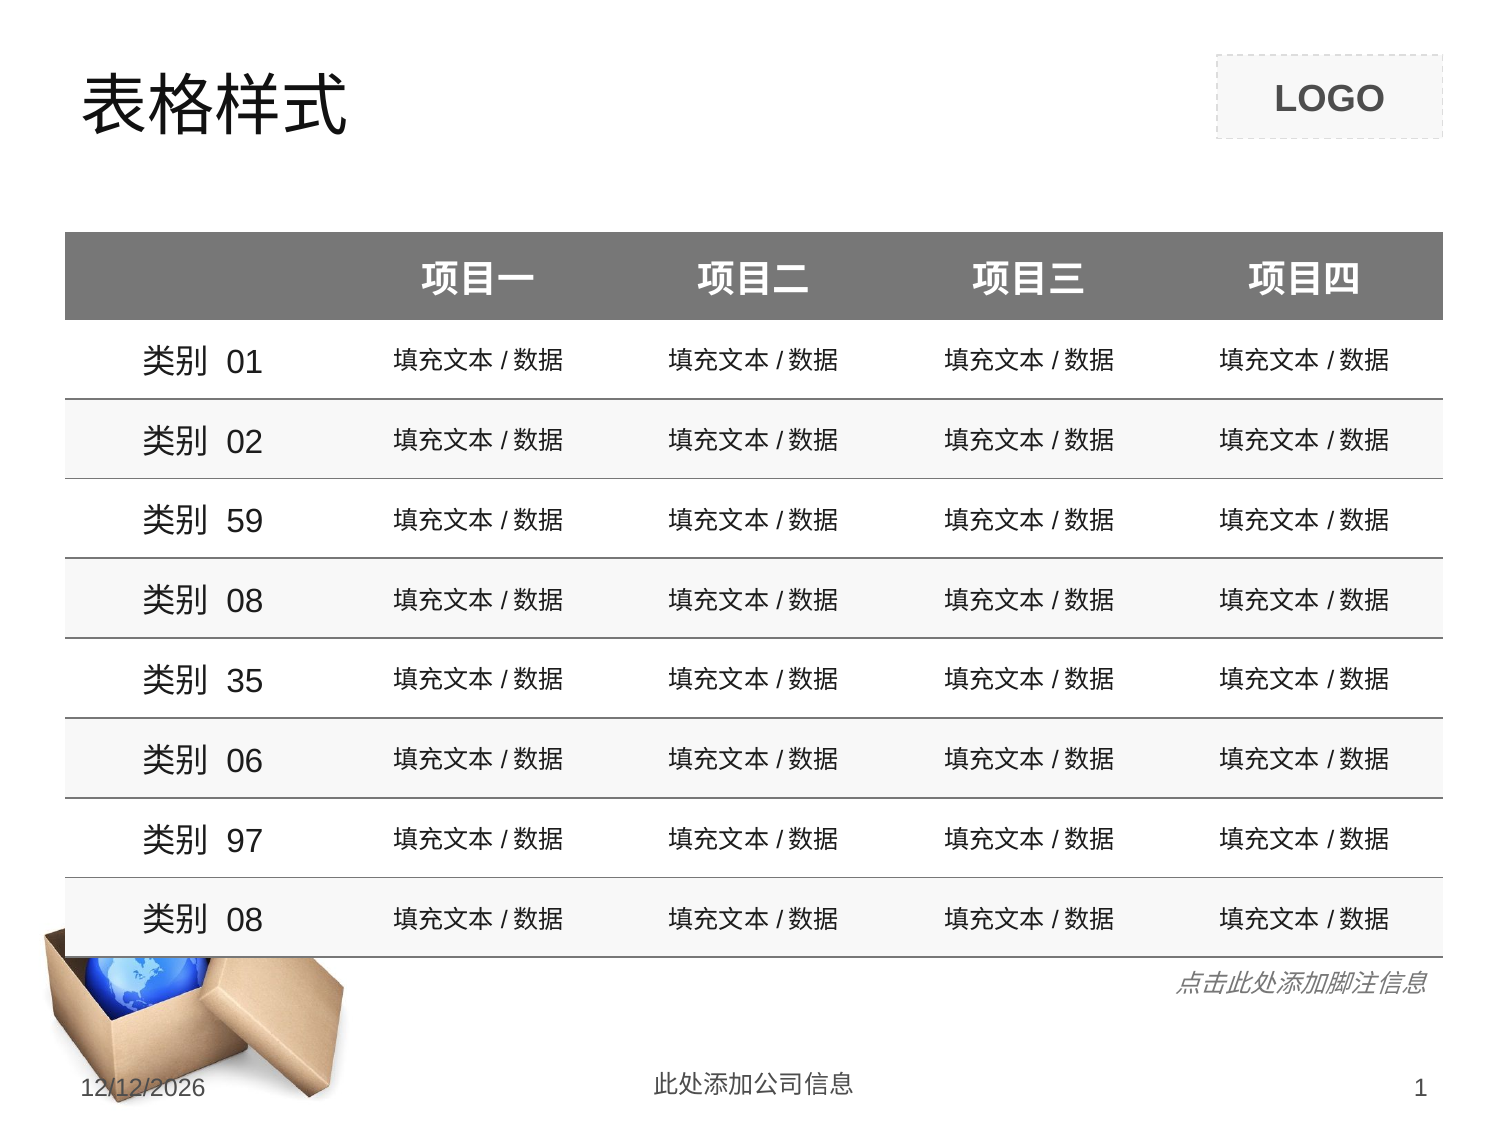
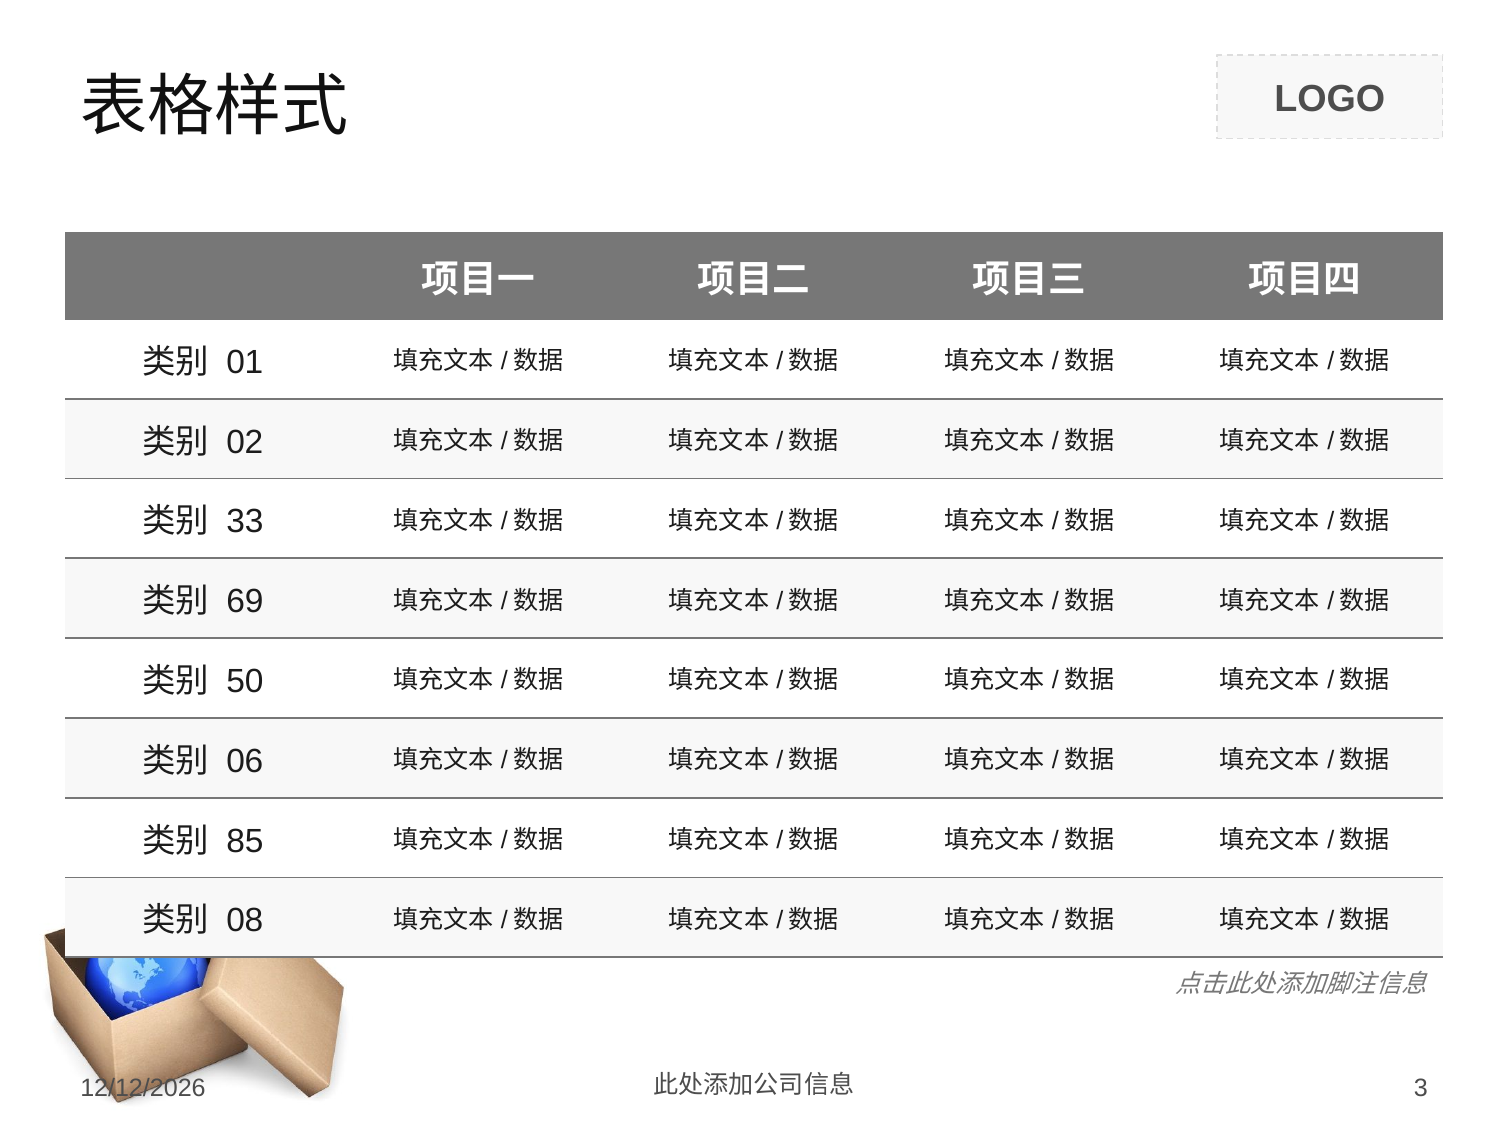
59: 59 -> 33 (245, 522)
08: 08 -> 69 (245, 602)
35: 35 -> 50 (245, 681)
97: 97 -> 85 (245, 841)
1: 1 -> 3 (1421, 1088)
